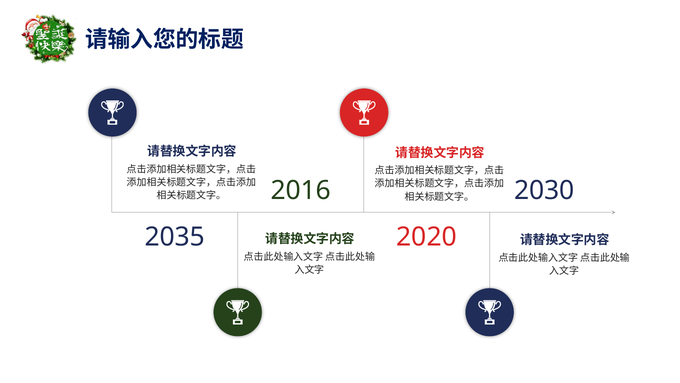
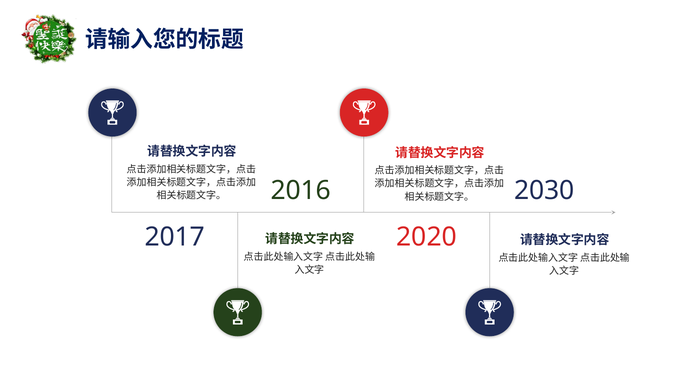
2035: 2035 -> 2017 (175, 237)
